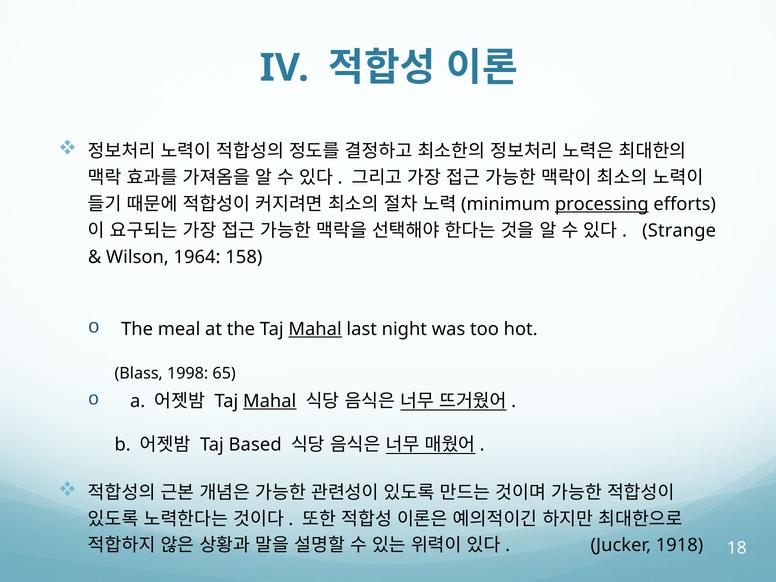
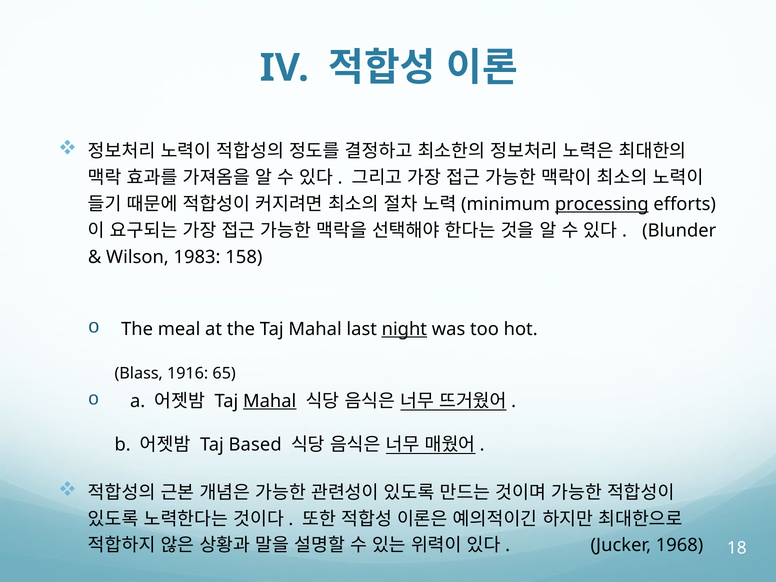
Strange: Strange -> Blunder (679, 231)
1964: 1964 -> 1983 (197, 257)
Mahal underline: present -> none (315, 329)
night underline: none -> present (404, 329)
1998: 1998 -> 1916 (188, 373)
1918: 1918 -> 1968 (680, 545)
